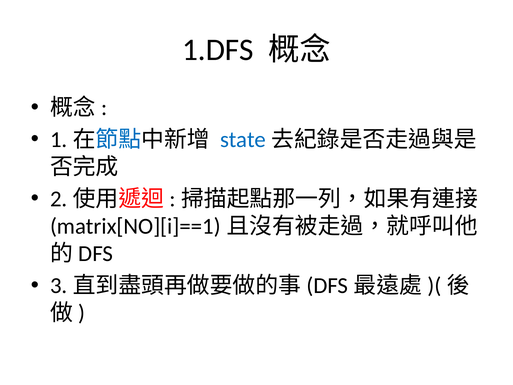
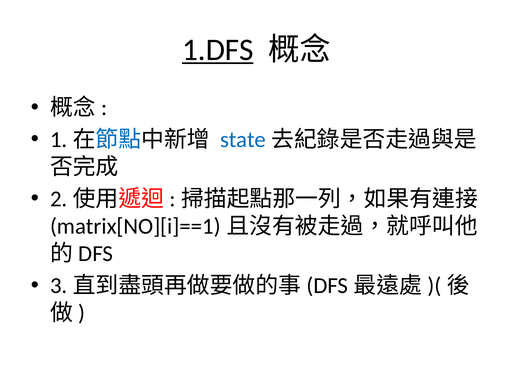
1.DFS underline: none -> present (218, 50)
